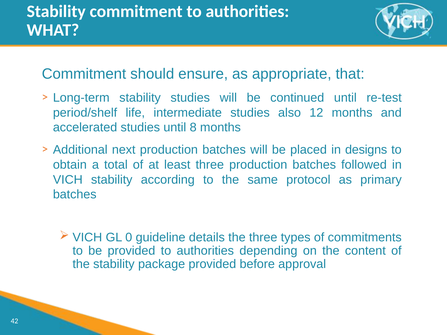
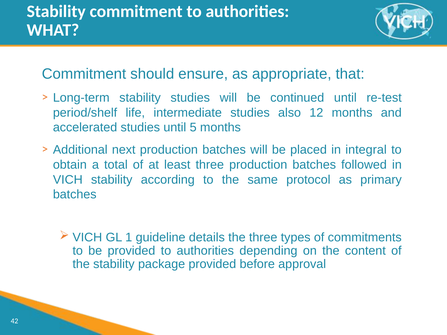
8: 8 -> 5 (193, 128)
designs: designs -> integral (366, 150)
0: 0 -> 1 (129, 238)
